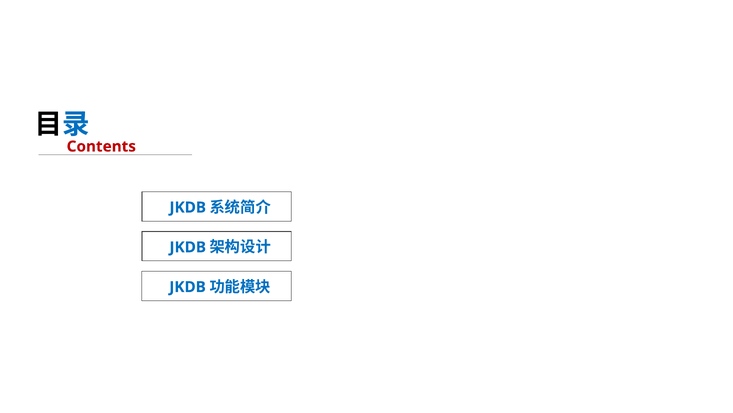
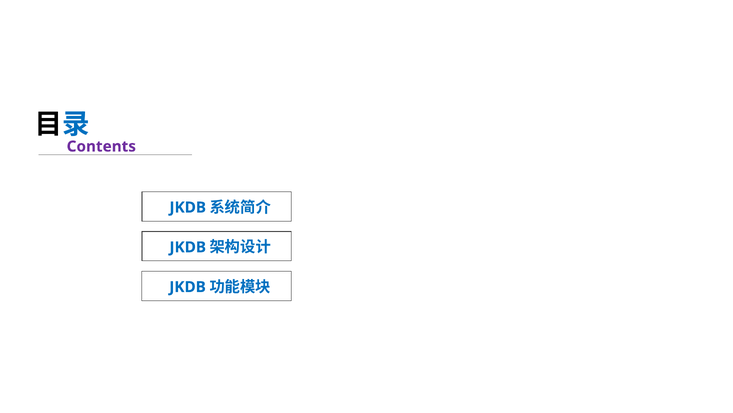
Contents colour: red -> purple (101, 146)
